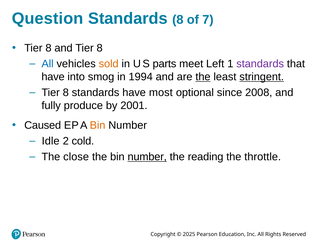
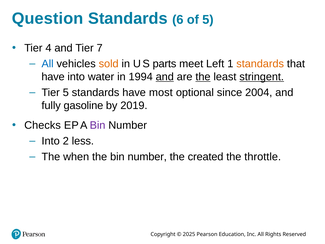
Standards 8: 8 -> 6 (178, 20)
of 7: 7 -> 5 (208, 20)
8: 8 -> 4 (48, 48)
and Tier 8: 8 -> 7 (100, 48)
standards colour: purple -> orange (260, 64)
smog: smog -> water (101, 77)
and underline: none -> present (165, 77)
8: 8 -> 5 (66, 92)
2008: 2008 -> 2004 (259, 92)
produce: produce -> gasoline (83, 105)
2001: 2001 -> 2019 (134, 105)
Caused: Caused -> Checks (43, 125)
Bin colour: orange -> purple (98, 125)
Idle: Idle -> Into (51, 141)
cold: cold -> less (83, 141)
close: close -> when (76, 157)
number underline: present -> none (147, 157)
reading: reading -> created (206, 157)
